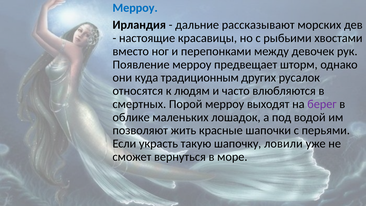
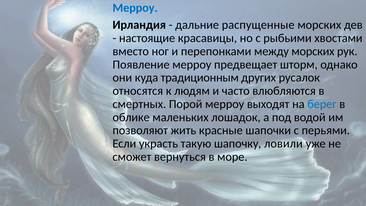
рассказывают: рассказывают -> распущенные (258, 25)
между девочек: девочек -> морских (313, 51)
берег colour: purple -> blue (322, 104)
